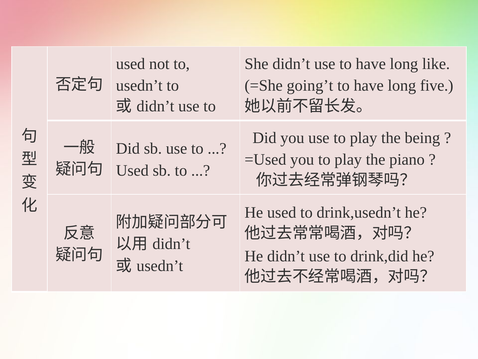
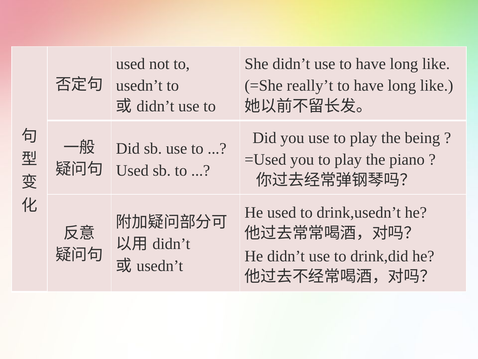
going’t: going’t -> really’t (310, 86)
five: five -> like (437, 86)
